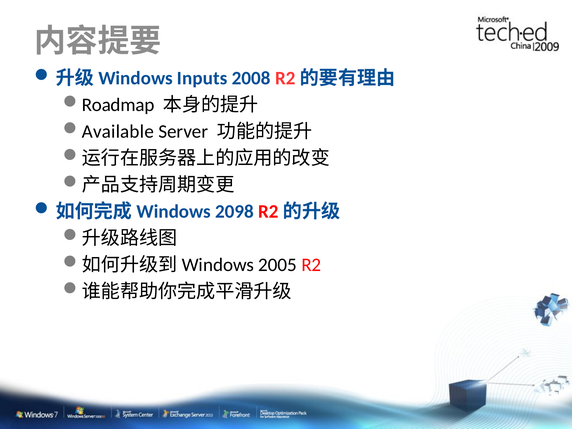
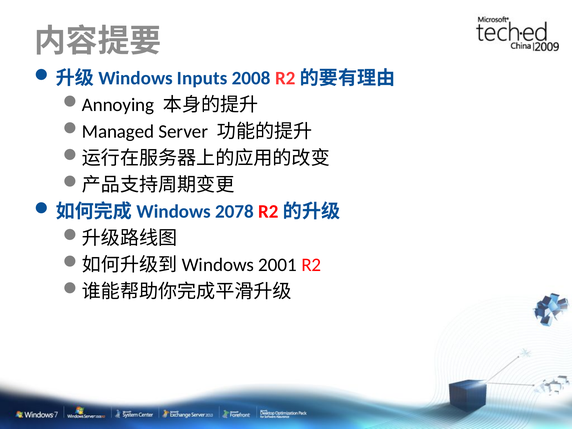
Roadmap: Roadmap -> Annoying (118, 105)
Available: Available -> Managed (118, 132)
2098: 2098 -> 2078 (234, 212)
2005: 2005 -> 2001 (278, 265)
